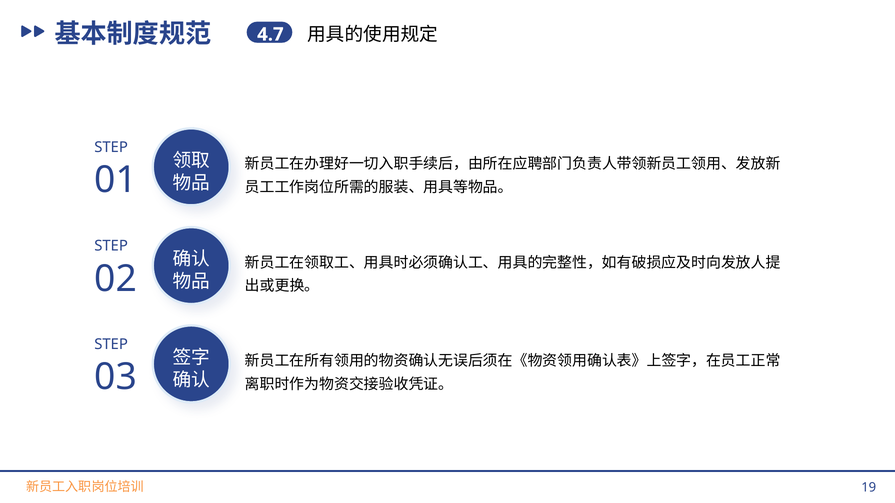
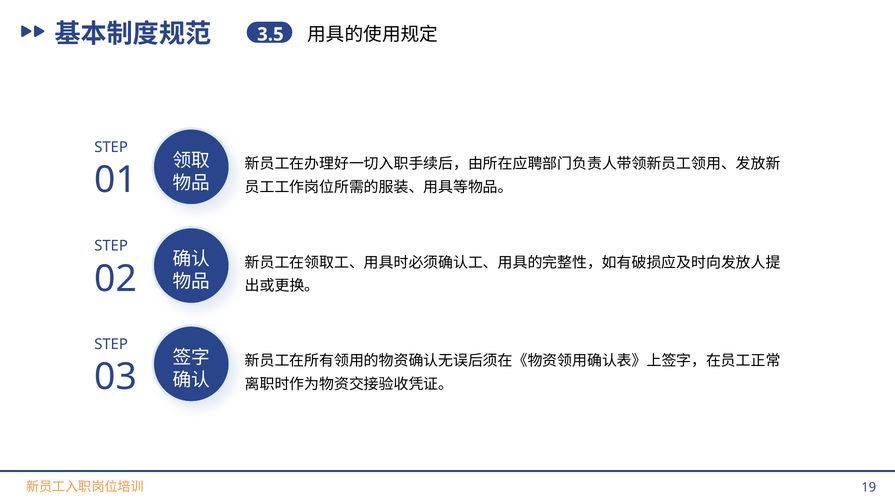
4.7: 4.7 -> 3.5 (270, 34)
